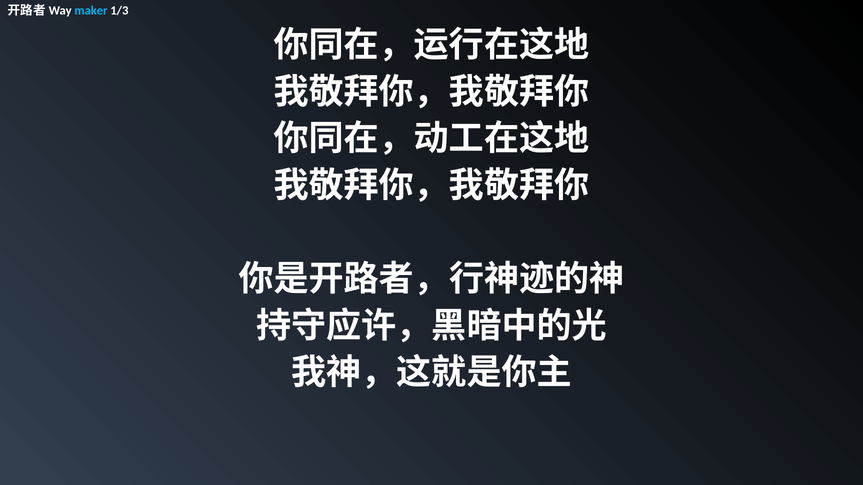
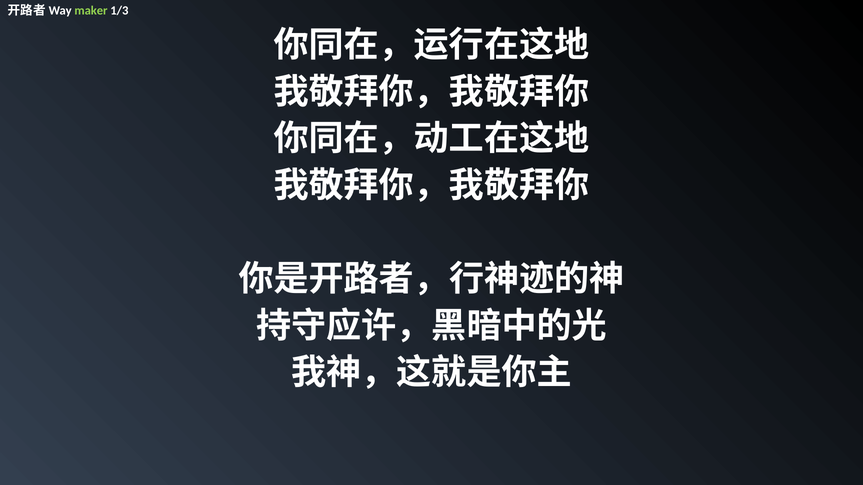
maker colour: light blue -> light green (91, 11)
